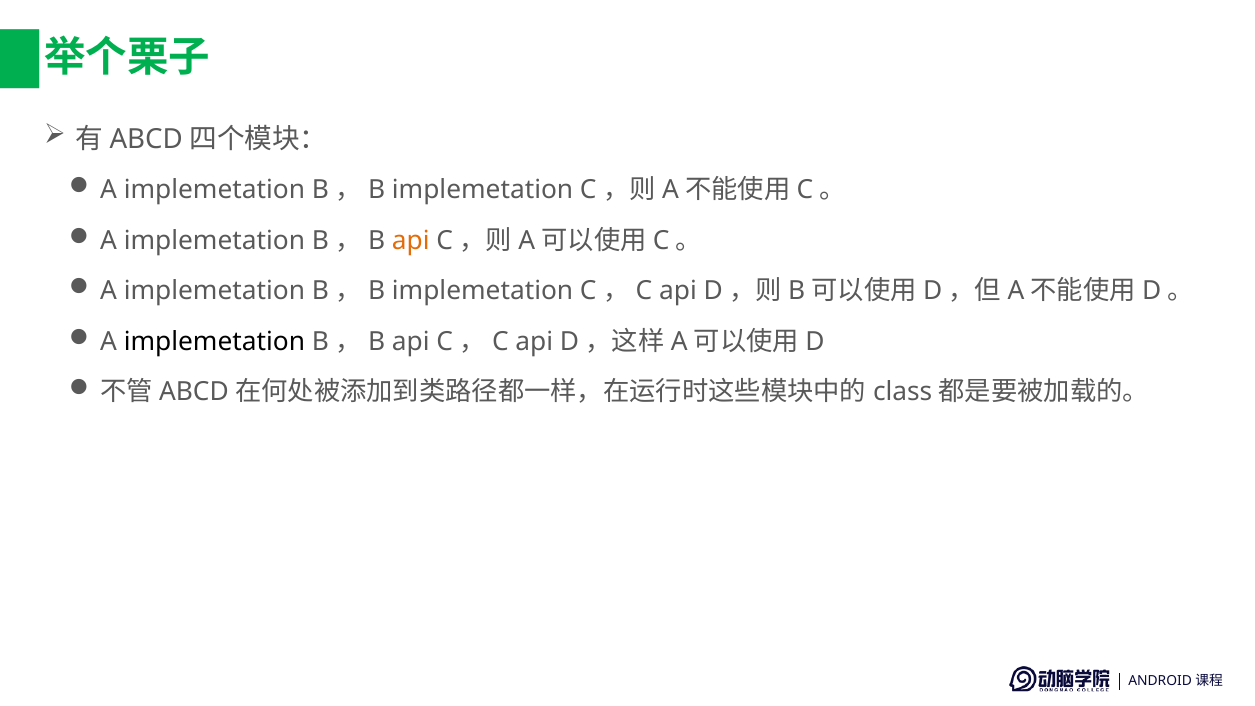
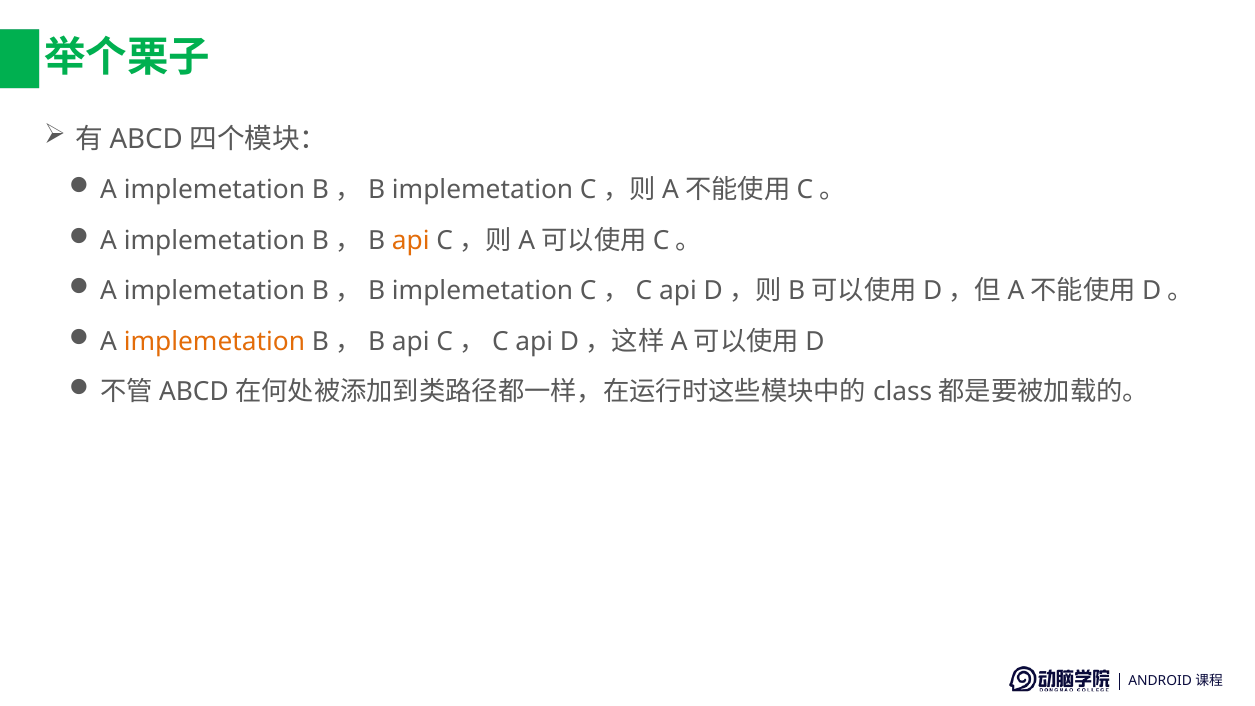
implemetation colour: black -> orange (214, 342)
